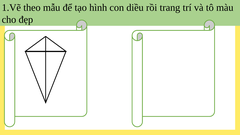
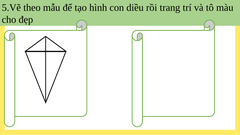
1.Vẽ: 1.Vẽ -> 5.Vẽ (11, 8)
